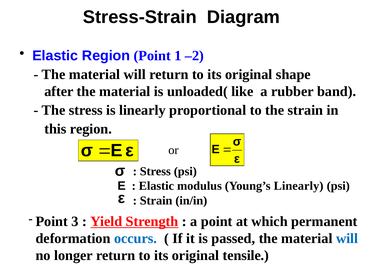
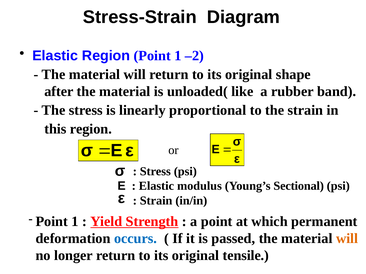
Young’s Linearly: Linearly -> Sectional (299, 186)
3: 3 -> 1 (75, 222)
will colour: blue -> orange (347, 239)
